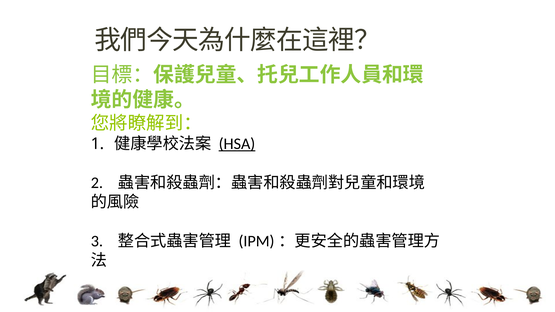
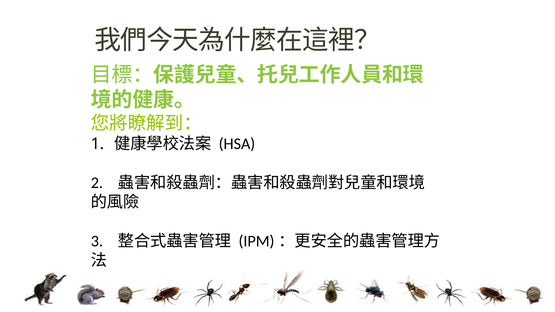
HSA underline: present -> none (237, 144)
